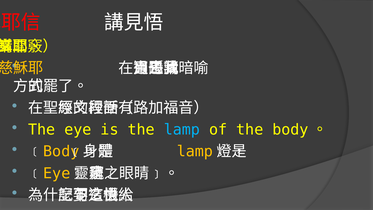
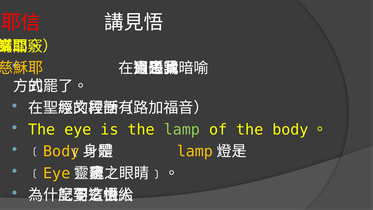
lamp colour: light blue -> light green (182, 130)
